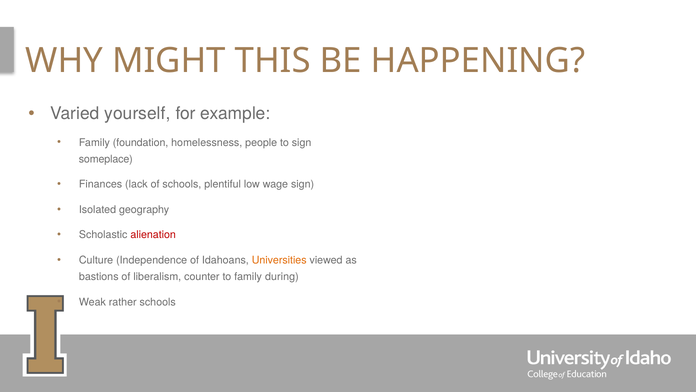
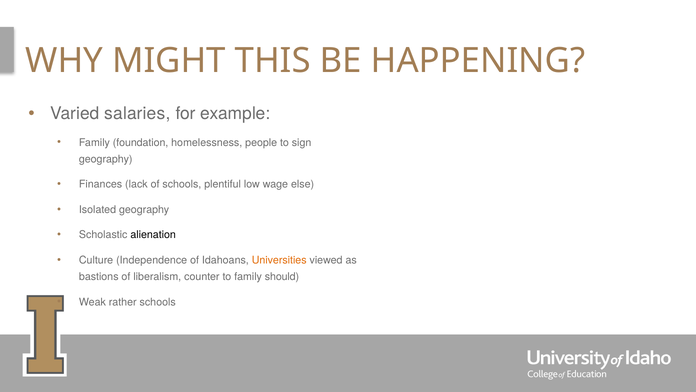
yourself: yourself -> salaries (137, 114)
someplace: someplace -> geography (106, 159)
wage sign: sign -> else (303, 184)
alienation colour: red -> black (153, 235)
during: during -> should (282, 276)
